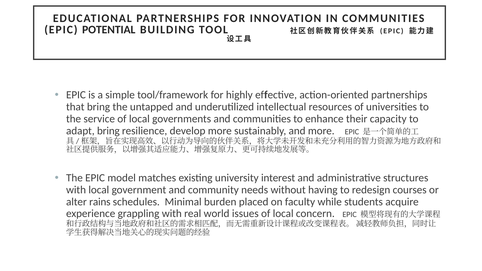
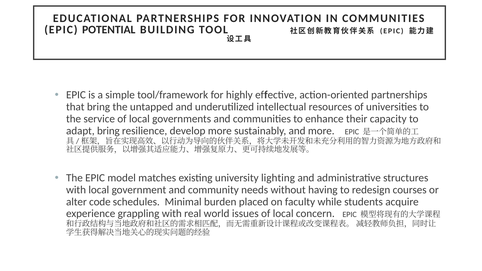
interest: interest -> lighting (278, 178)
rains: rains -> code (100, 202)
